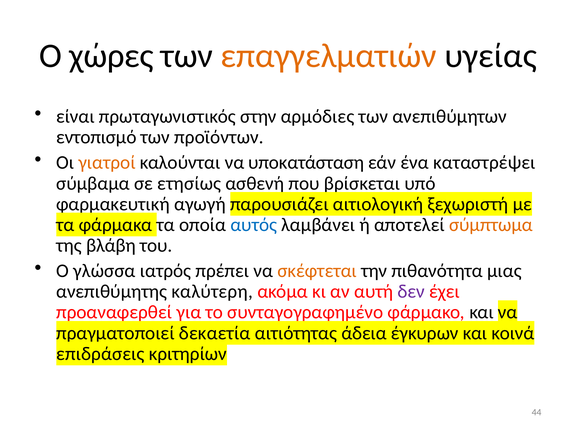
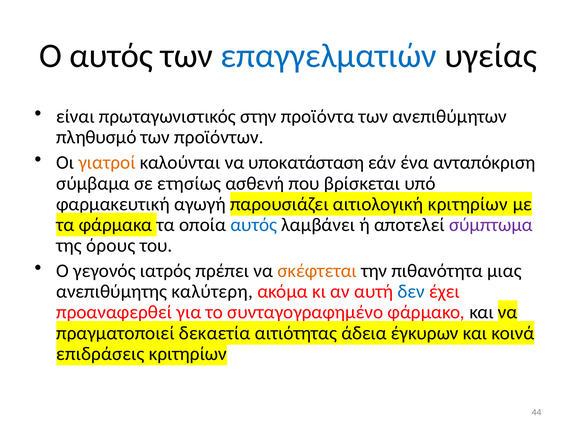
Ο χώρες: χώρες -> αυτός (111, 56)
επαγγελματιών colour: orange -> blue (329, 56)
αρμόδιες: αρμόδιες -> προϊόντα (317, 117)
εντοπισμό: εντοπισμό -> πληθυσμό (96, 137)
καταστρέψει: καταστρέψει -> ανταπόκριση (484, 163)
αιτιολογική ξεχωριστή: ξεχωριστή -> κριτηρίων (468, 204)
σύμπτωμα colour: orange -> purple (491, 225)
βλάβη: βλάβη -> όρους (111, 246)
γλώσσα: γλώσσα -> γεγονός (104, 271)
δεν colour: purple -> blue (411, 292)
